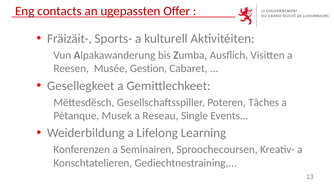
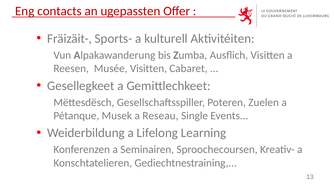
Musée Gestion: Gestion -> Visitten (148, 68)
Tâches: Tâches -> Zuelen (264, 102)
